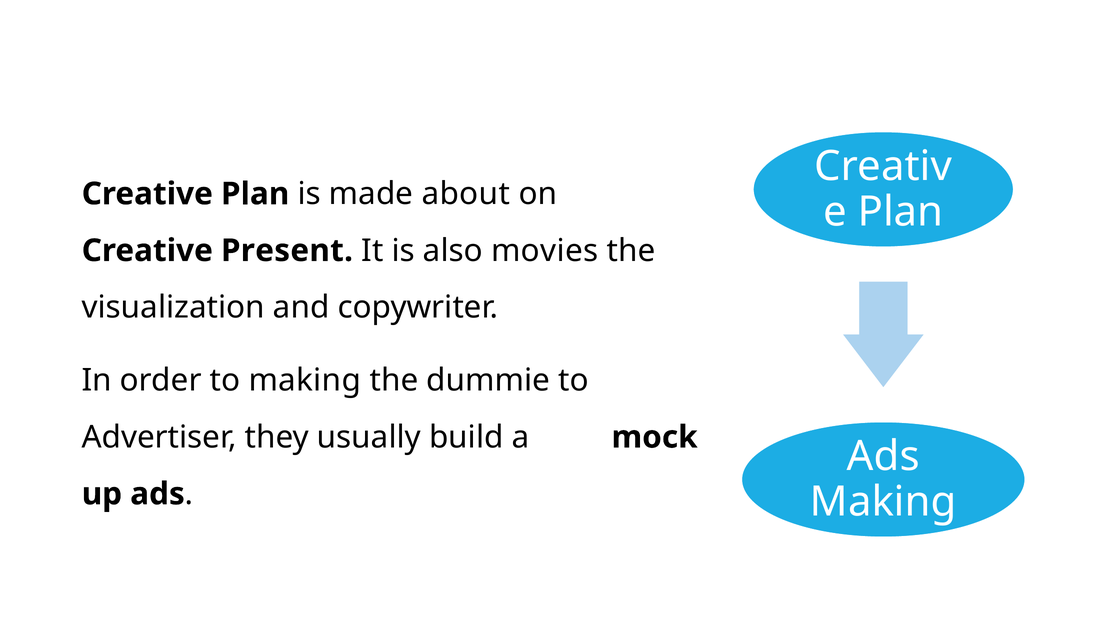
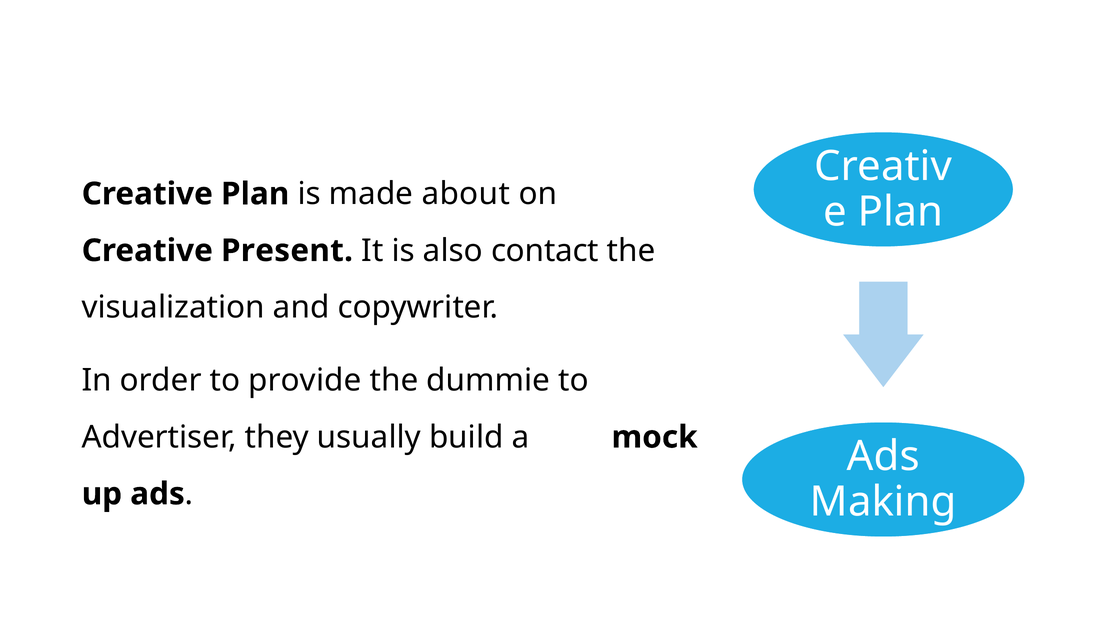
movies: movies -> contact (545, 251)
to making: making -> provide (305, 380)
